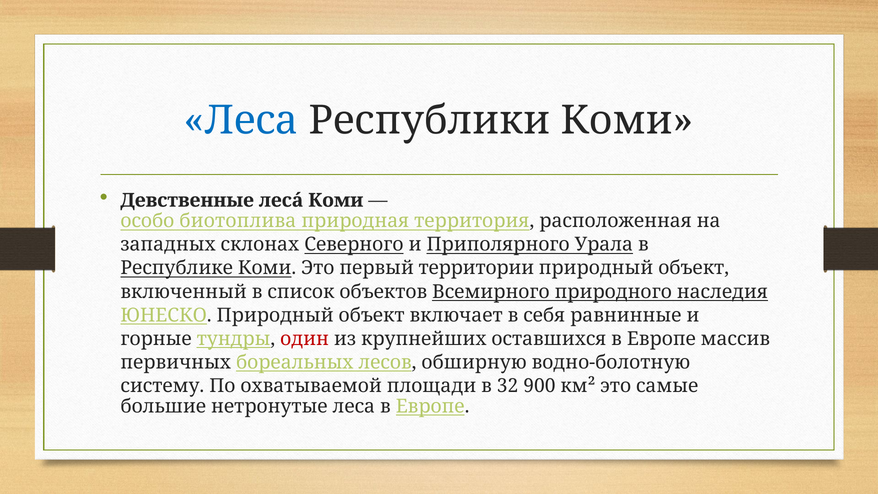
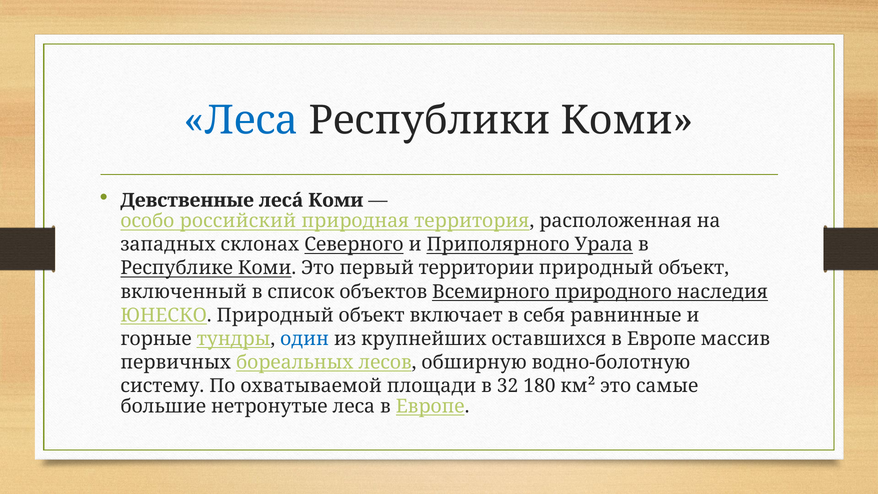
биотоплива: биотоплива -> российский (238, 221)
один colour: red -> blue (305, 339)
900: 900 -> 180 (539, 386)
